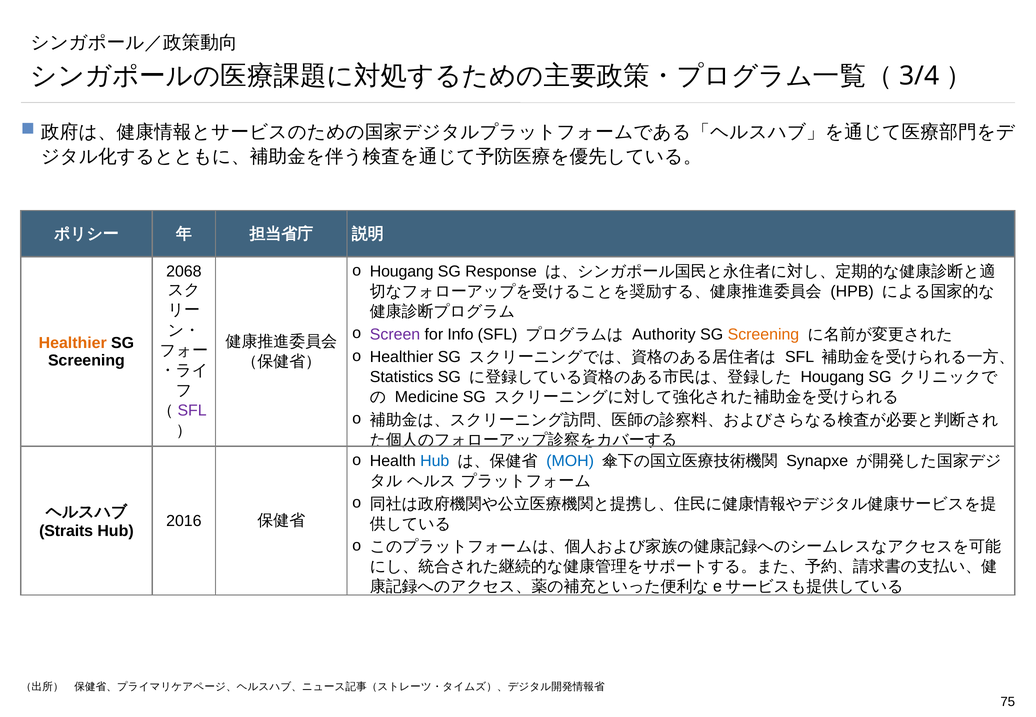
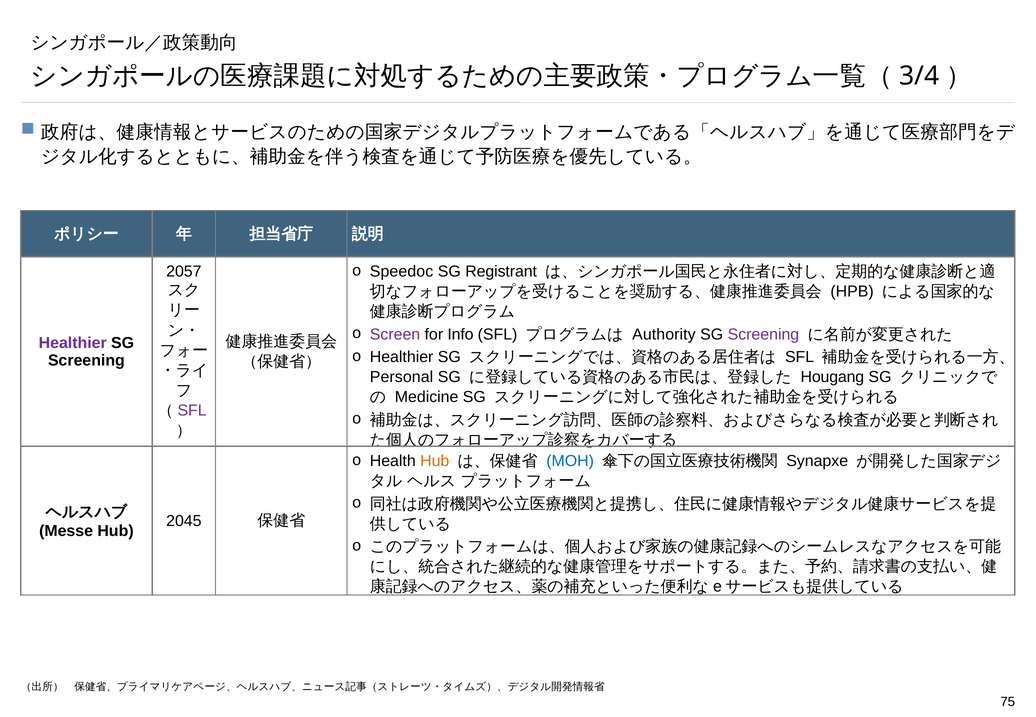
2068: 2068 -> 2057 (184, 272)
Hougang: Hougang -> Speedoc (402, 272)
Response: Response -> Registrant (501, 272)
Screening colour: orange -> purple (763, 334)
Healthier colour: orange -> purple (73, 343)
Statistics: Statistics -> Personal (402, 377)
Hub colour: blue -> orange (435, 461)
2016: 2016 -> 2045 (184, 521)
Straits: Straits -> Messe (66, 531)
